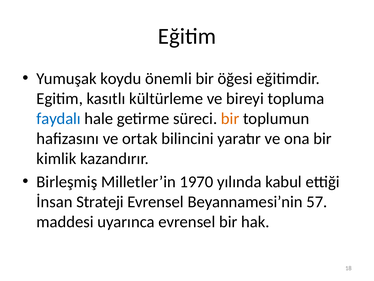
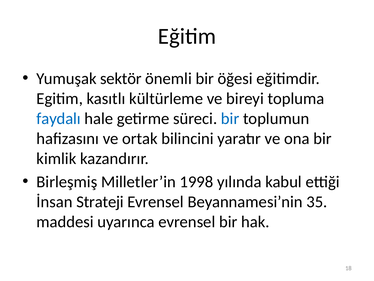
koydu: koydu -> sektör (121, 78)
bir colour: orange -> blue (230, 118)
1970: 1970 -> 1998 (196, 182)
57: 57 -> 35 (317, 201)
